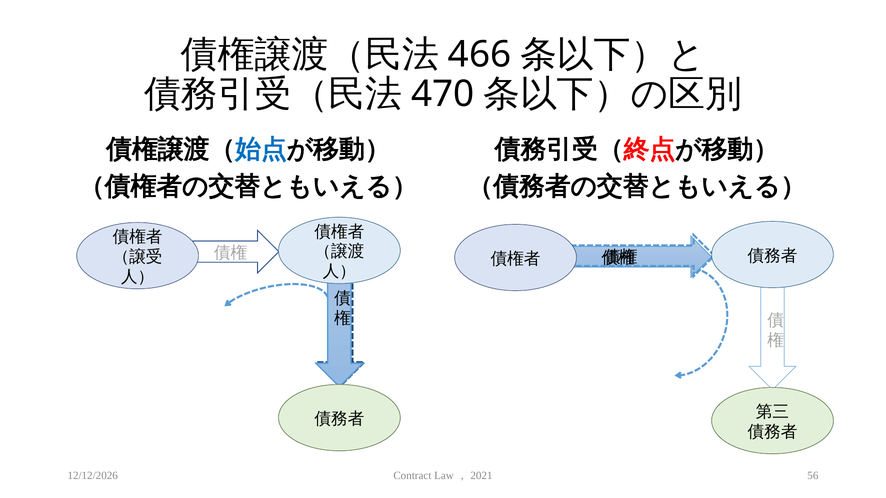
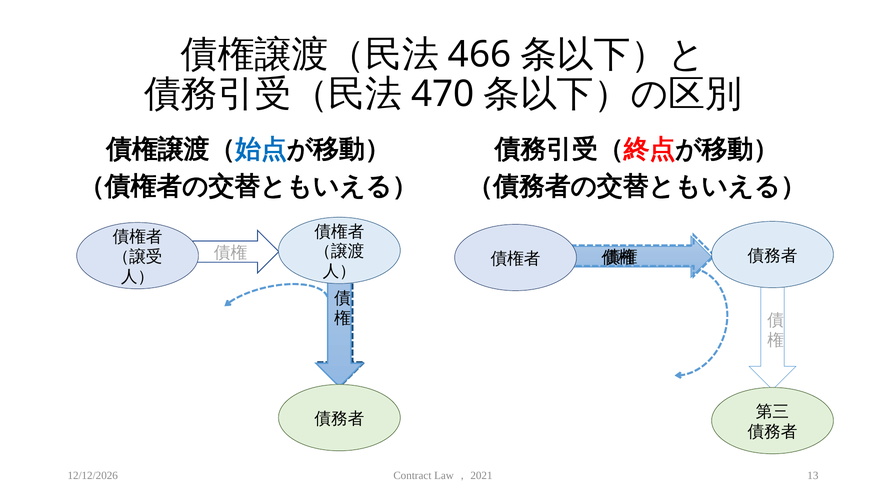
56: 56 -> 13 (813, 476)
